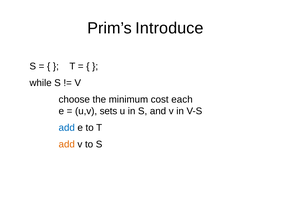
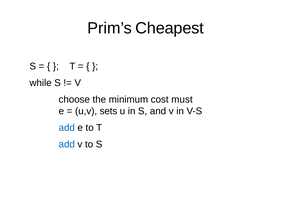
Introduce: Introduce -> Cheapest (170, 28)
each: each -> must (182, 99)
add colour: orange -> blue (67, 144)
